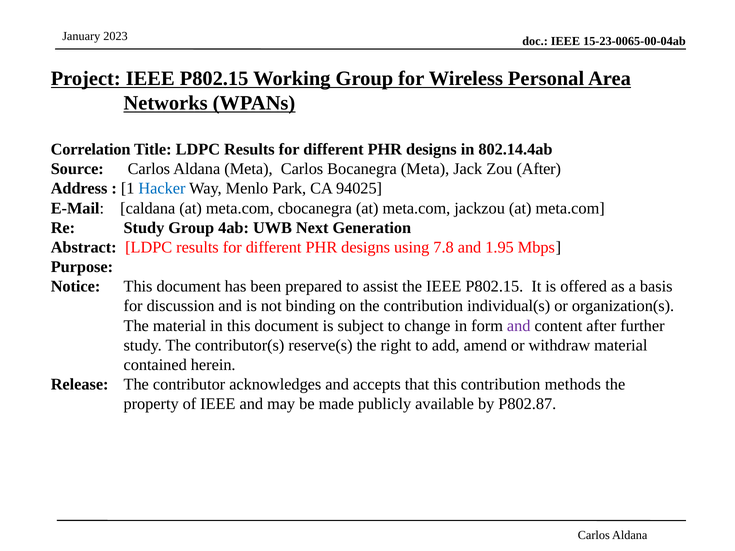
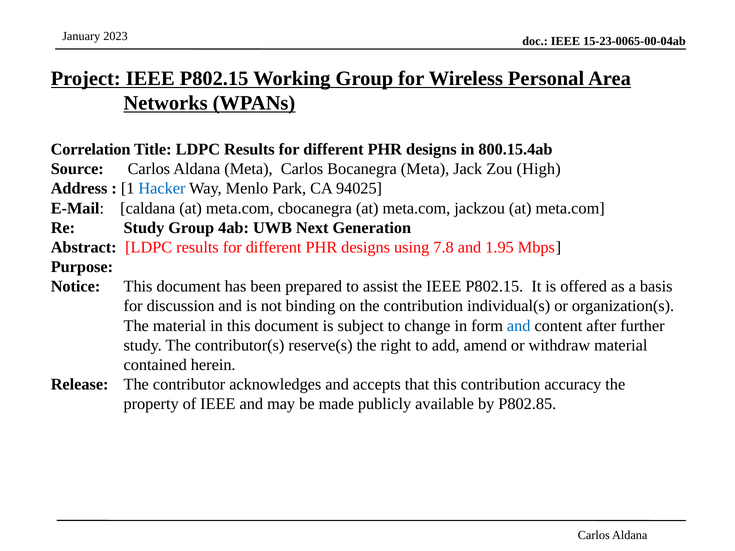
802.14.4ab: 802.14.4ab -> 800.15.4ab (515, 149)
Zou After: After -> High (539, 169)
and colour: purple -> blue (519, 326)
methods: methods -> accuracy (573, 385)
P802.87: P802.87 -> P802.85 (527, 404)
